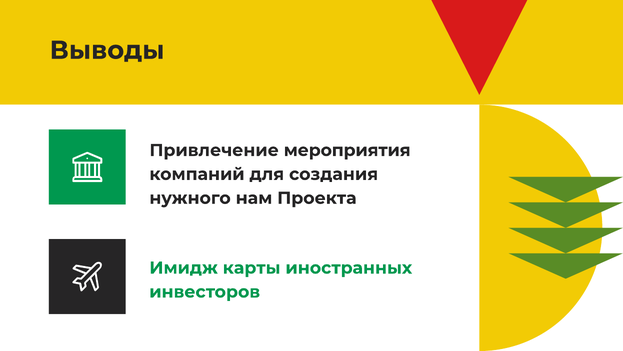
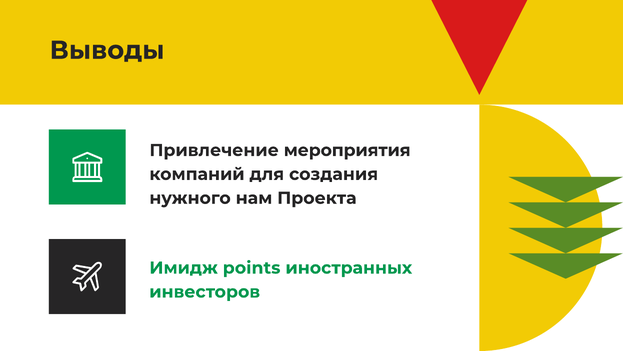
карты: карты -> points (252, 268)
